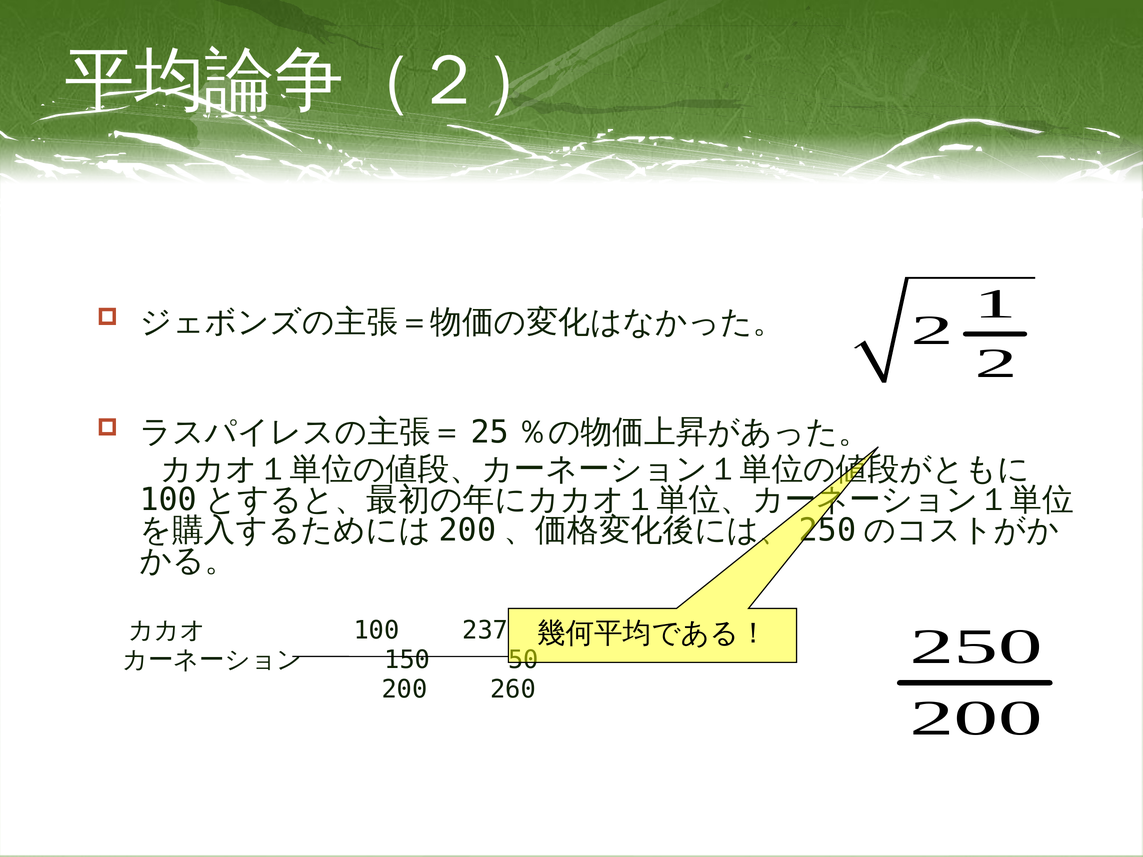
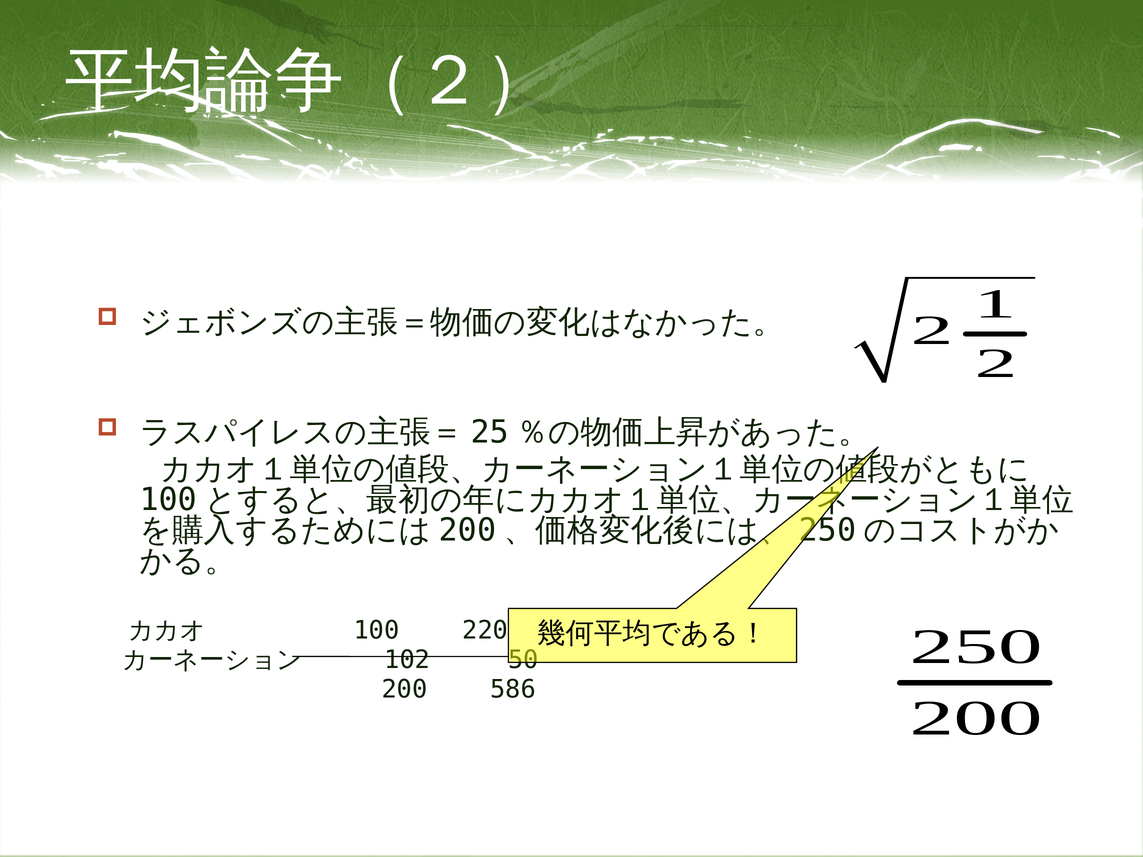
237: 237 -> 220 (485, 631)
150: 150 -> 102 (407, 660)
260: 260 -> 586 (513, 690)
